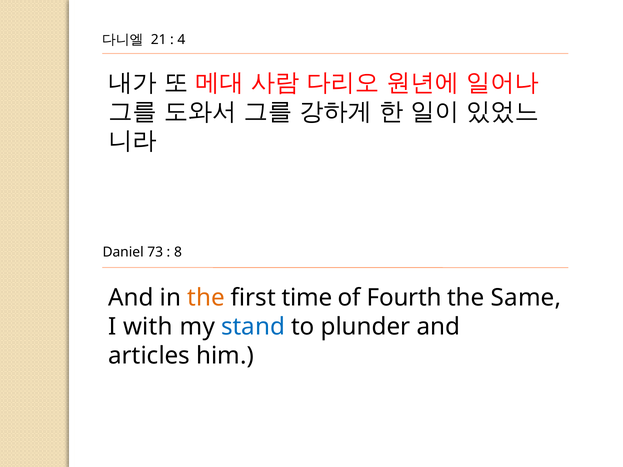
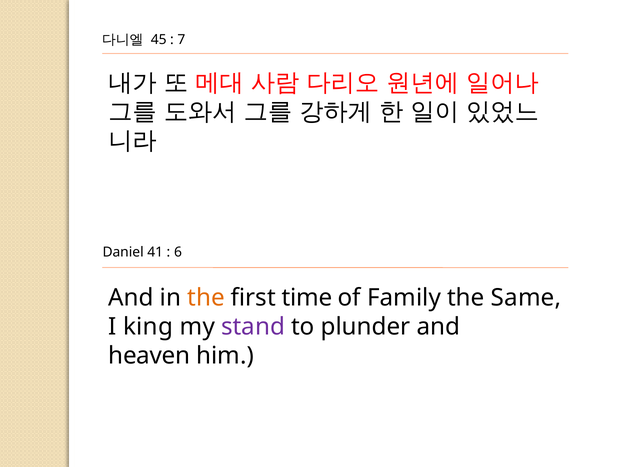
21: 21 -> 45 (159, 40)
4: 4 -> 7 (181, 40)
73: 73 -> 41 (155, 252)
8: 8 -> 6 (178, 252)
Fourth: Fourth -> Family (404, 298)
with: with -> king (148, 327)
stand colour: blue -> purple (253, 327)
articles: articles -> heaven (149, 356)
